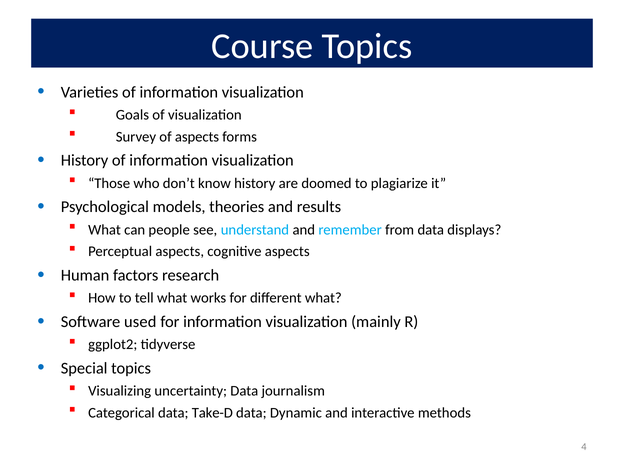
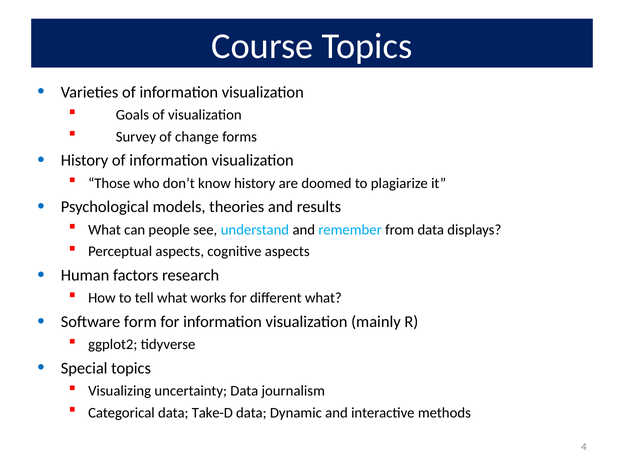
of aspects: aspects -> change (197, 137)
used: used -> form (140, 322)
